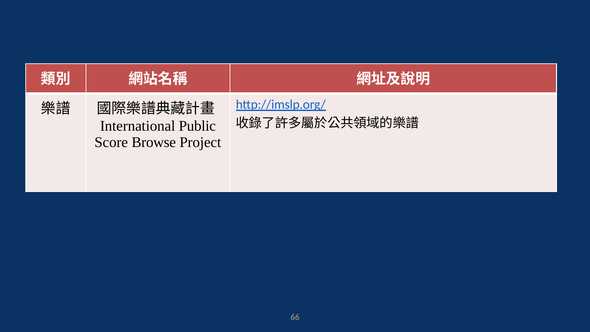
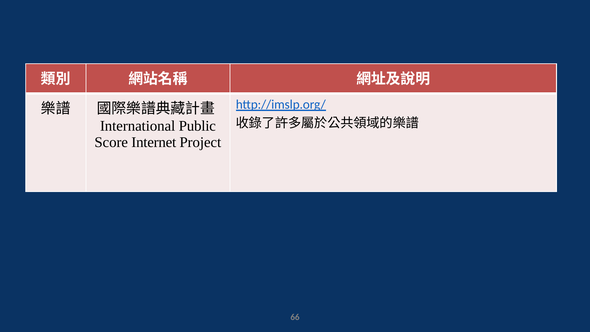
Browse: Browse -> Internet (154, 142)
